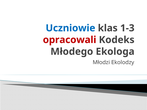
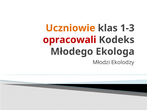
Uczniowie colour: blue -> orange (70, 28)
